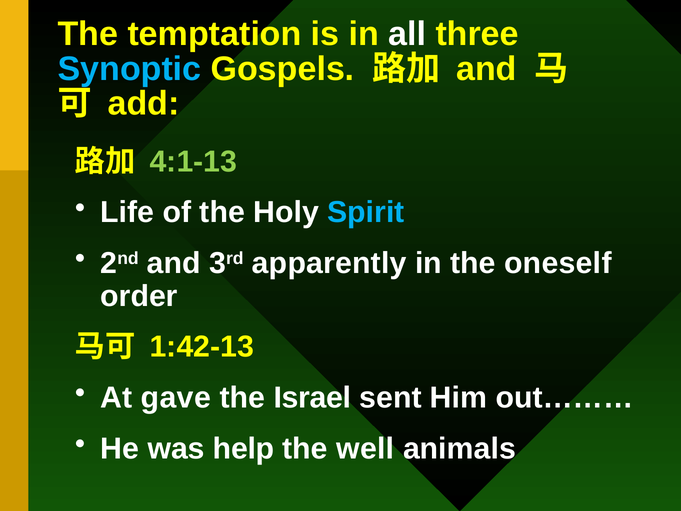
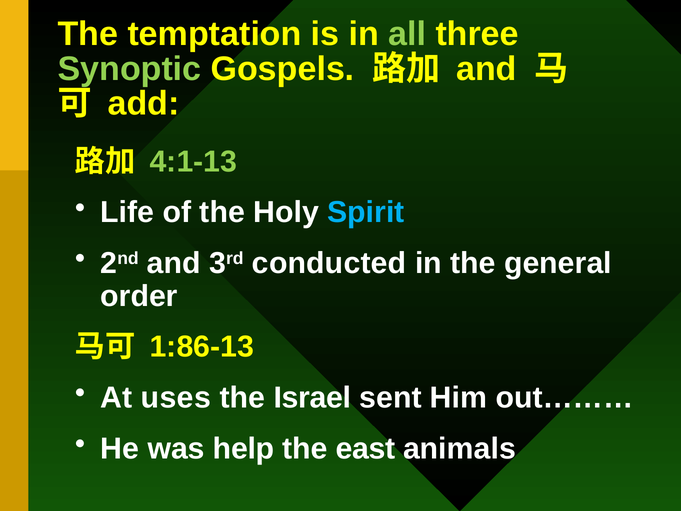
all colour: white -> light green (407, 34)
Synoptic colour: light blue -> light green (130, 69)
apparently: apparently -> conducted (329, 263)
oneself: oneself -> general (558, 263)
1:42-13: 1:42-13 -> 1:86-13 (202, 347)
gave: gave -> uses (176, 398)
well: well -> east (366, 448)
